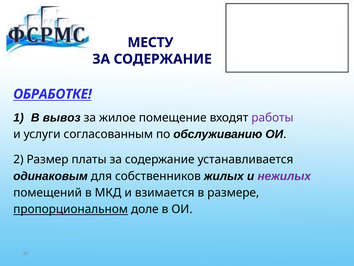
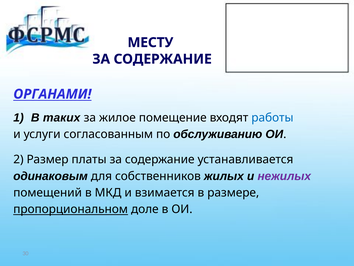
ОБРАБОТКЕ: ОБРАБОТКЕ -> ОРГАНАМИ (52, 94)
вывоз: вывоз -> таких (62, 117)
работы colour: purple -> blue (272, 117)
